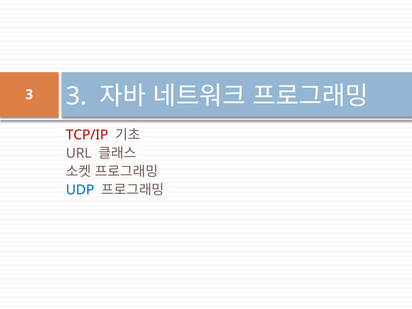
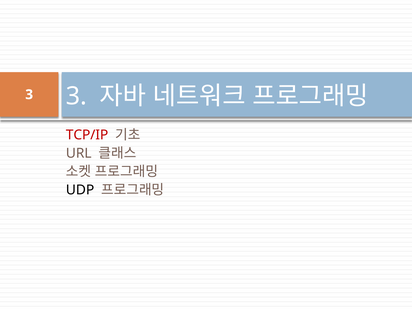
UDP colour: blue -> black (80, 190)
